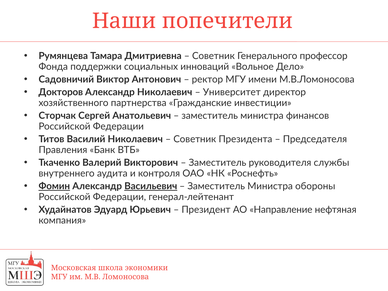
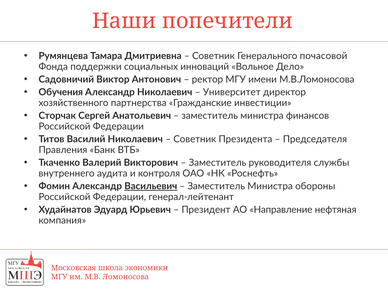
профессор: профессор -> почасовой (324, 56)
Докторов: Докторов -> Обучения (61, 92)
Фомин underline: present -> none (54, 186)
